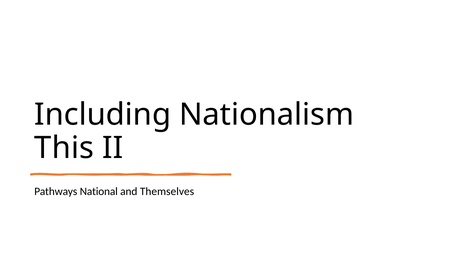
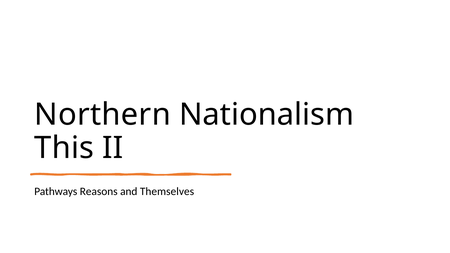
Including: Including -> Northern (103, 115)
National: National -> Reasons (99, 192)
